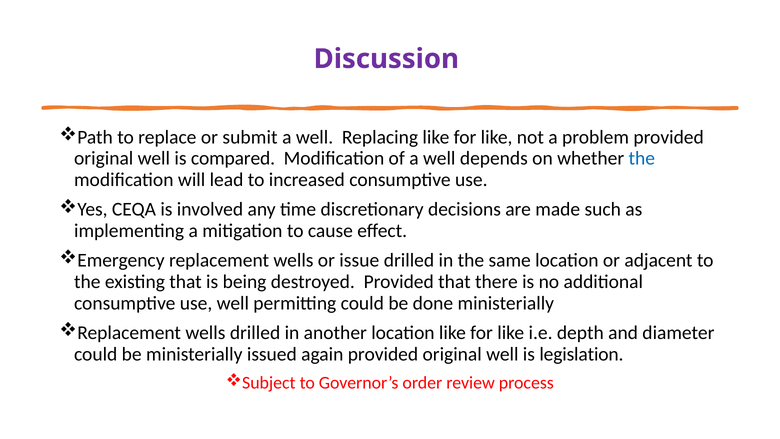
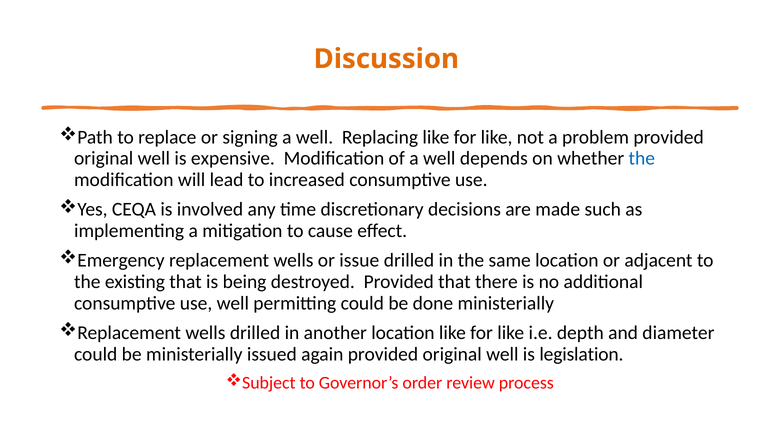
Discussion colour: purple -> orange (386, 59)
submit: submit -> signing (250, 137)
compared: compared -> expensive (233, 158)
